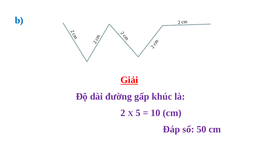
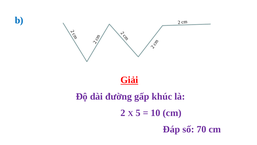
50: 50 -> 70 (201, 129)
